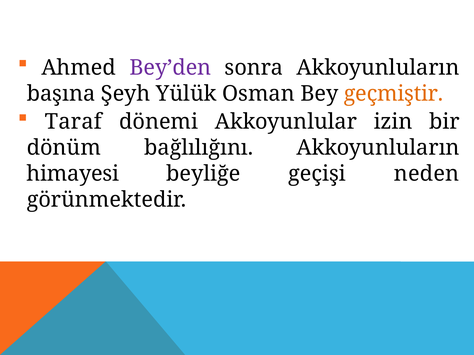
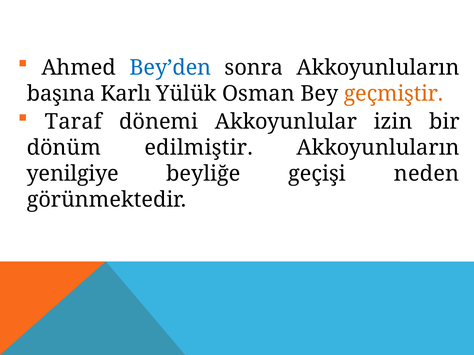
Bey’den colour: purple -> blue (170, 68)
Şeyh: Şeyh -> Karlı (126, 94)
bağlılığını: bağlılığını -> edilmiştir (199, 148)
himayesi: himayesi -> yenilgiye (73, 174)
